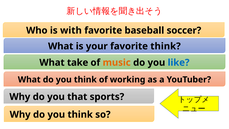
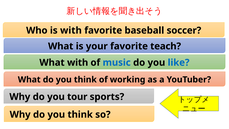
favorite think: think -> teach (166, 46)
What take: take -> with (78, 62)
music colour: orange -> blue (117, 62)
that: that -> tour (77, 97)
